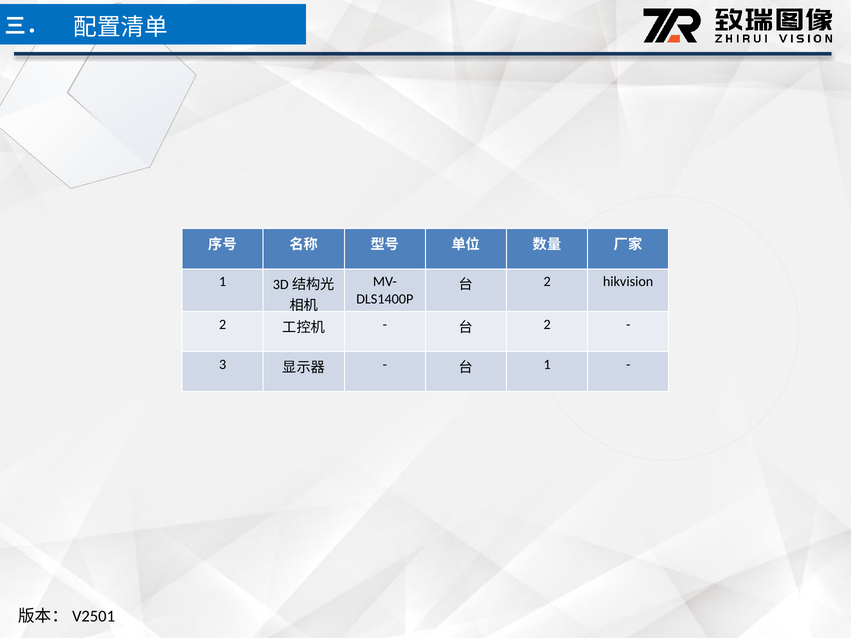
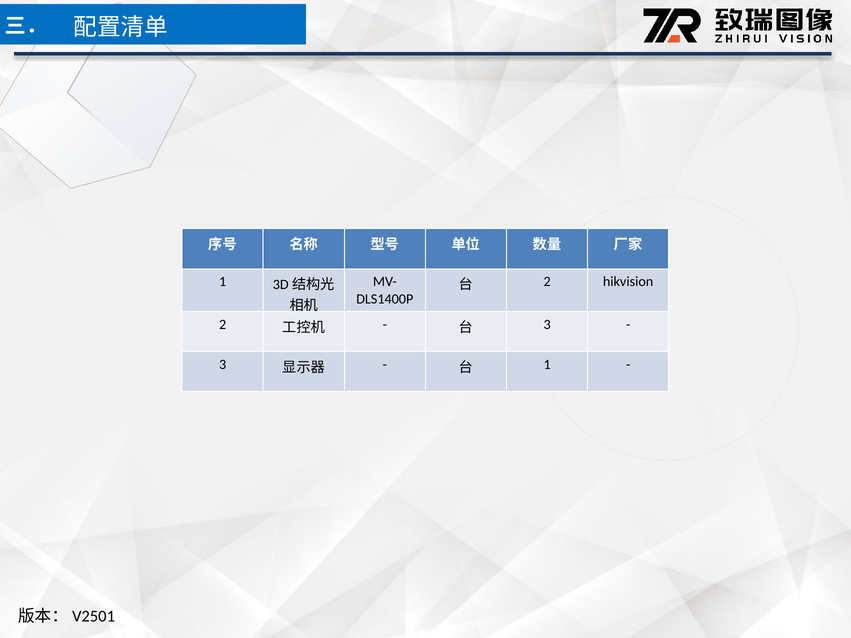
2: 2 -> 3 (547, 324)
